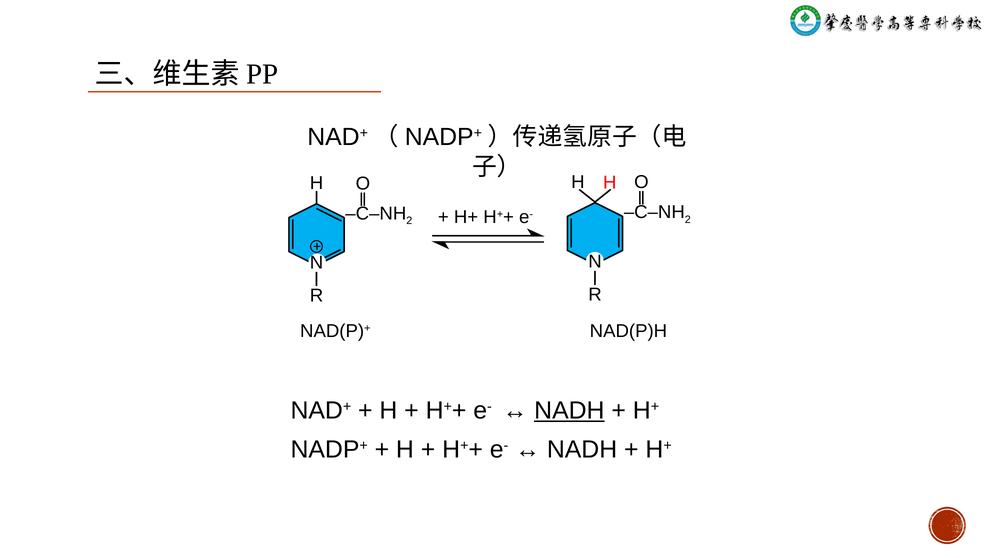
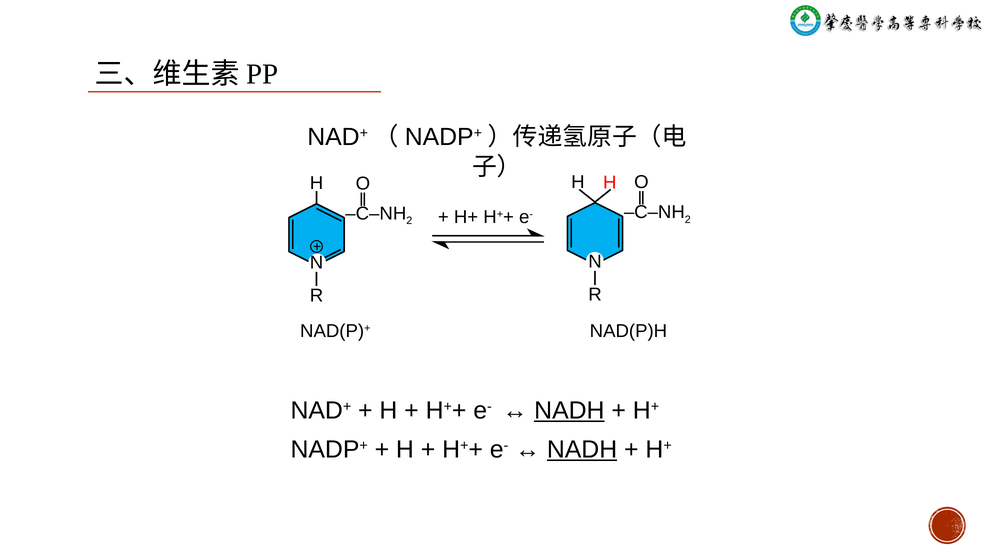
NADH underline: none -> present (582, 450)
